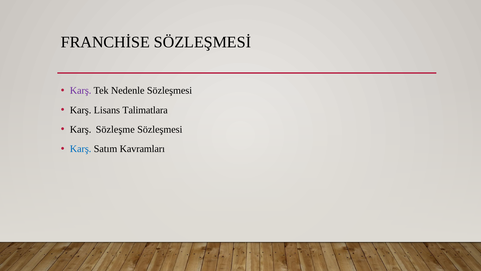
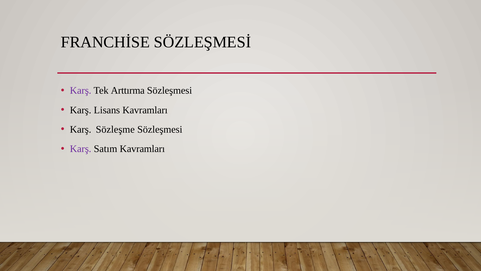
Nedenle: Nedenle -> Arttırma (128, 90)
Lisans Talimatlara: Talimatlara -> Kavramları (145, 110)
Karş colour: blue -> purple (81, 149)
